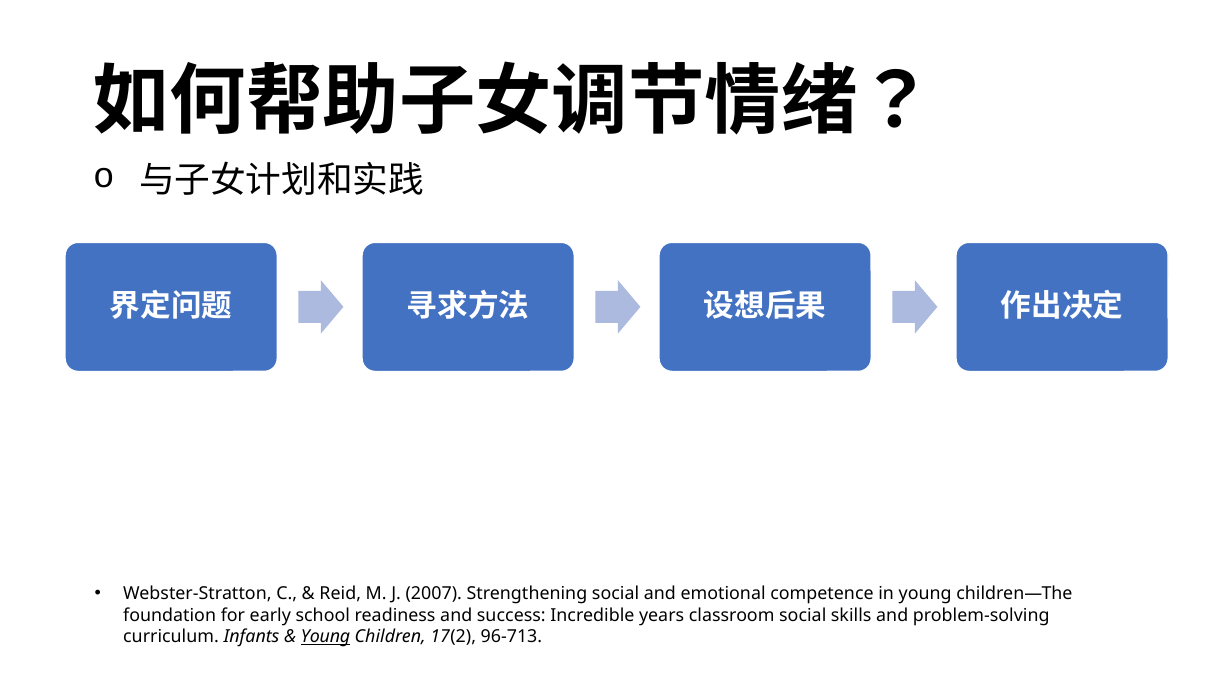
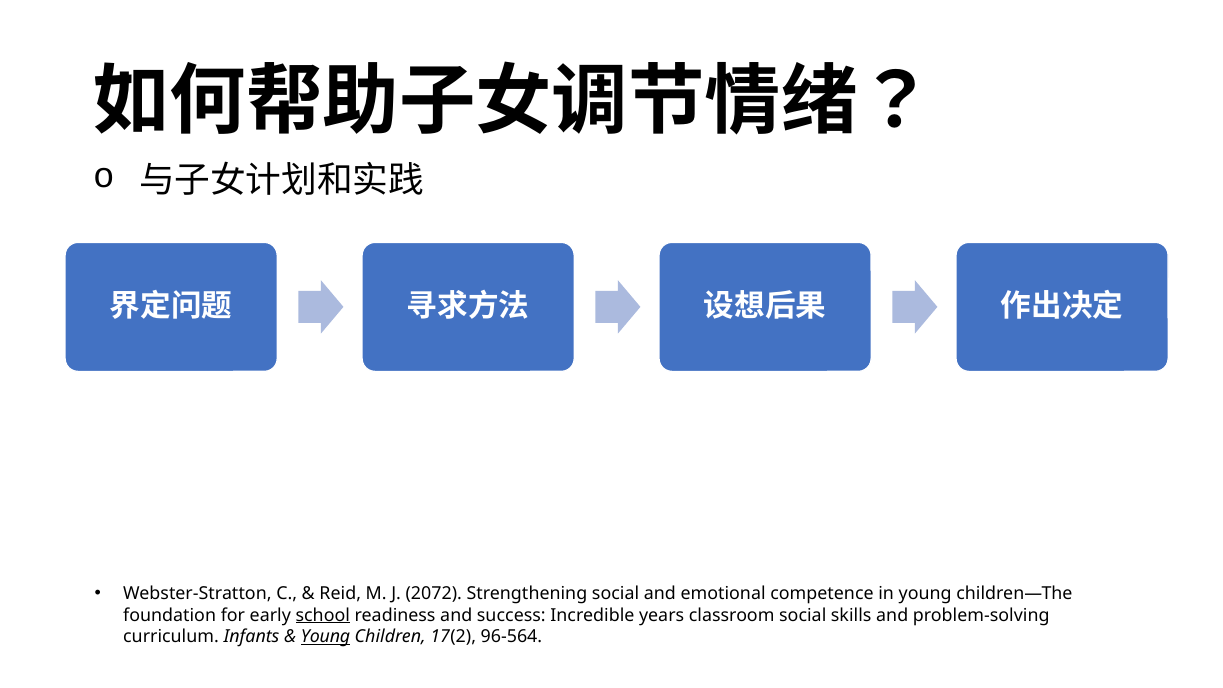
2007: 2007 -> 2072 (434, 594)
school underline: none -> present (323, 615)
96-713: 96-713 -> 96-564 (511, 637)
